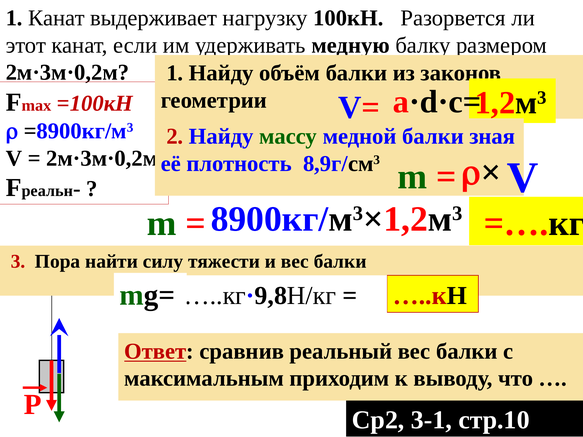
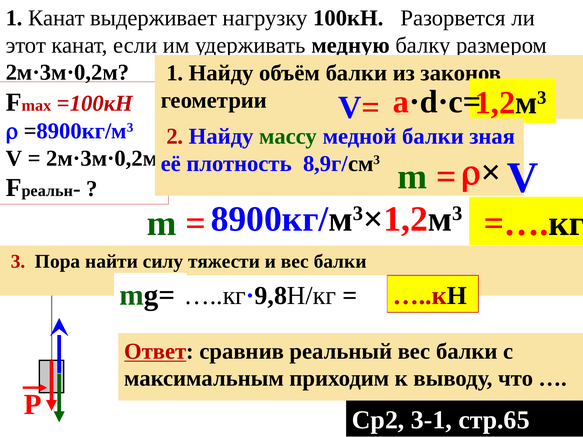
стр.10: стр.10 -> стр.65 (494, 420)
